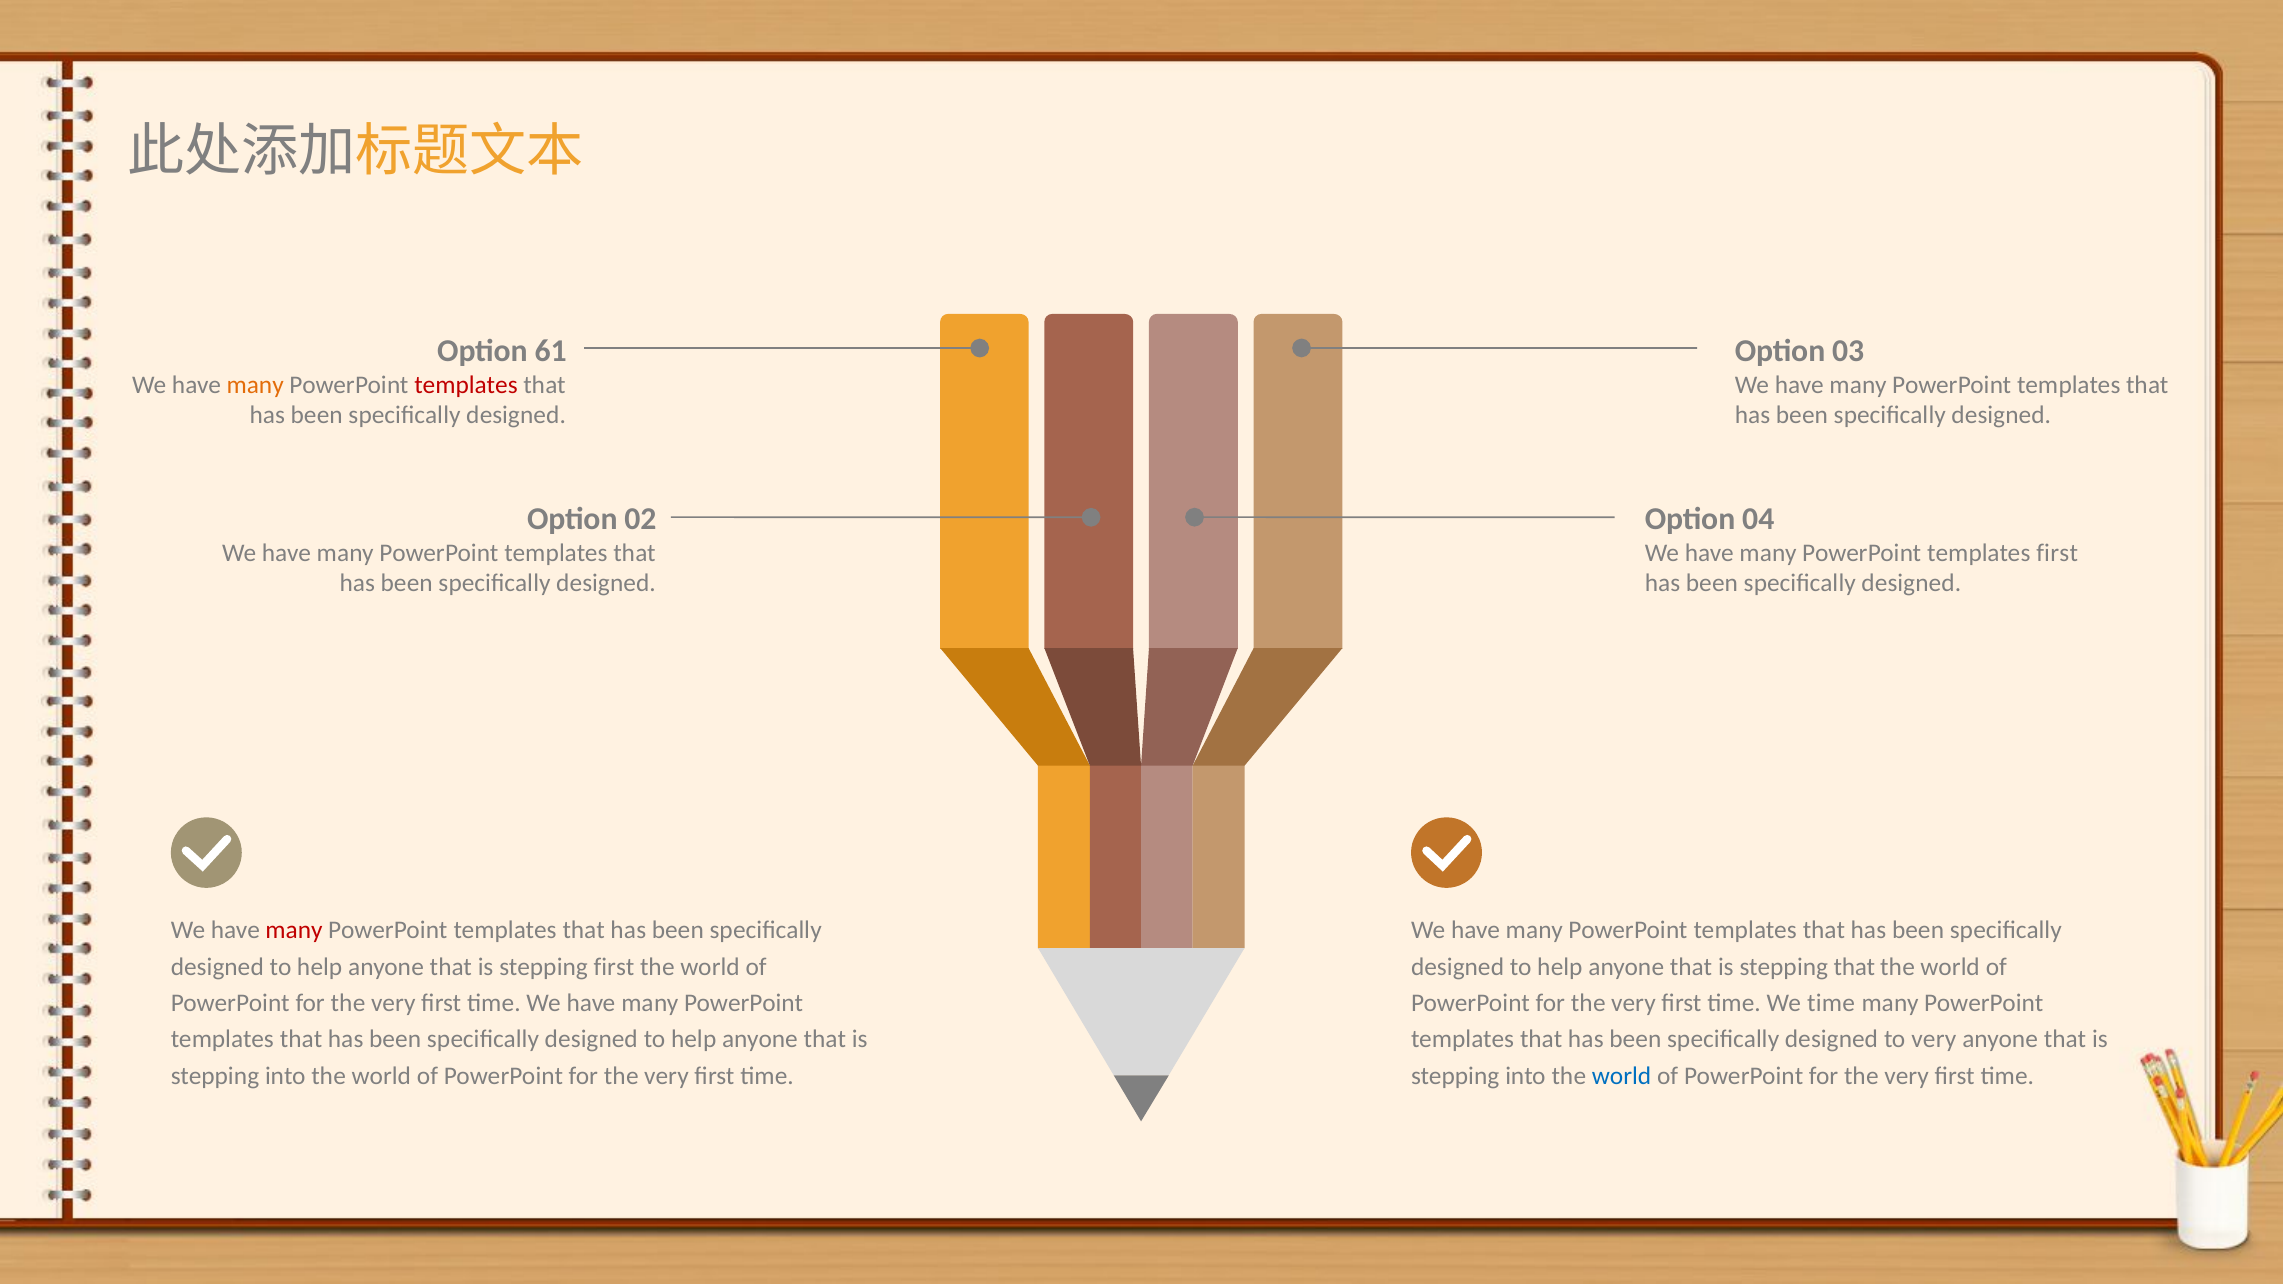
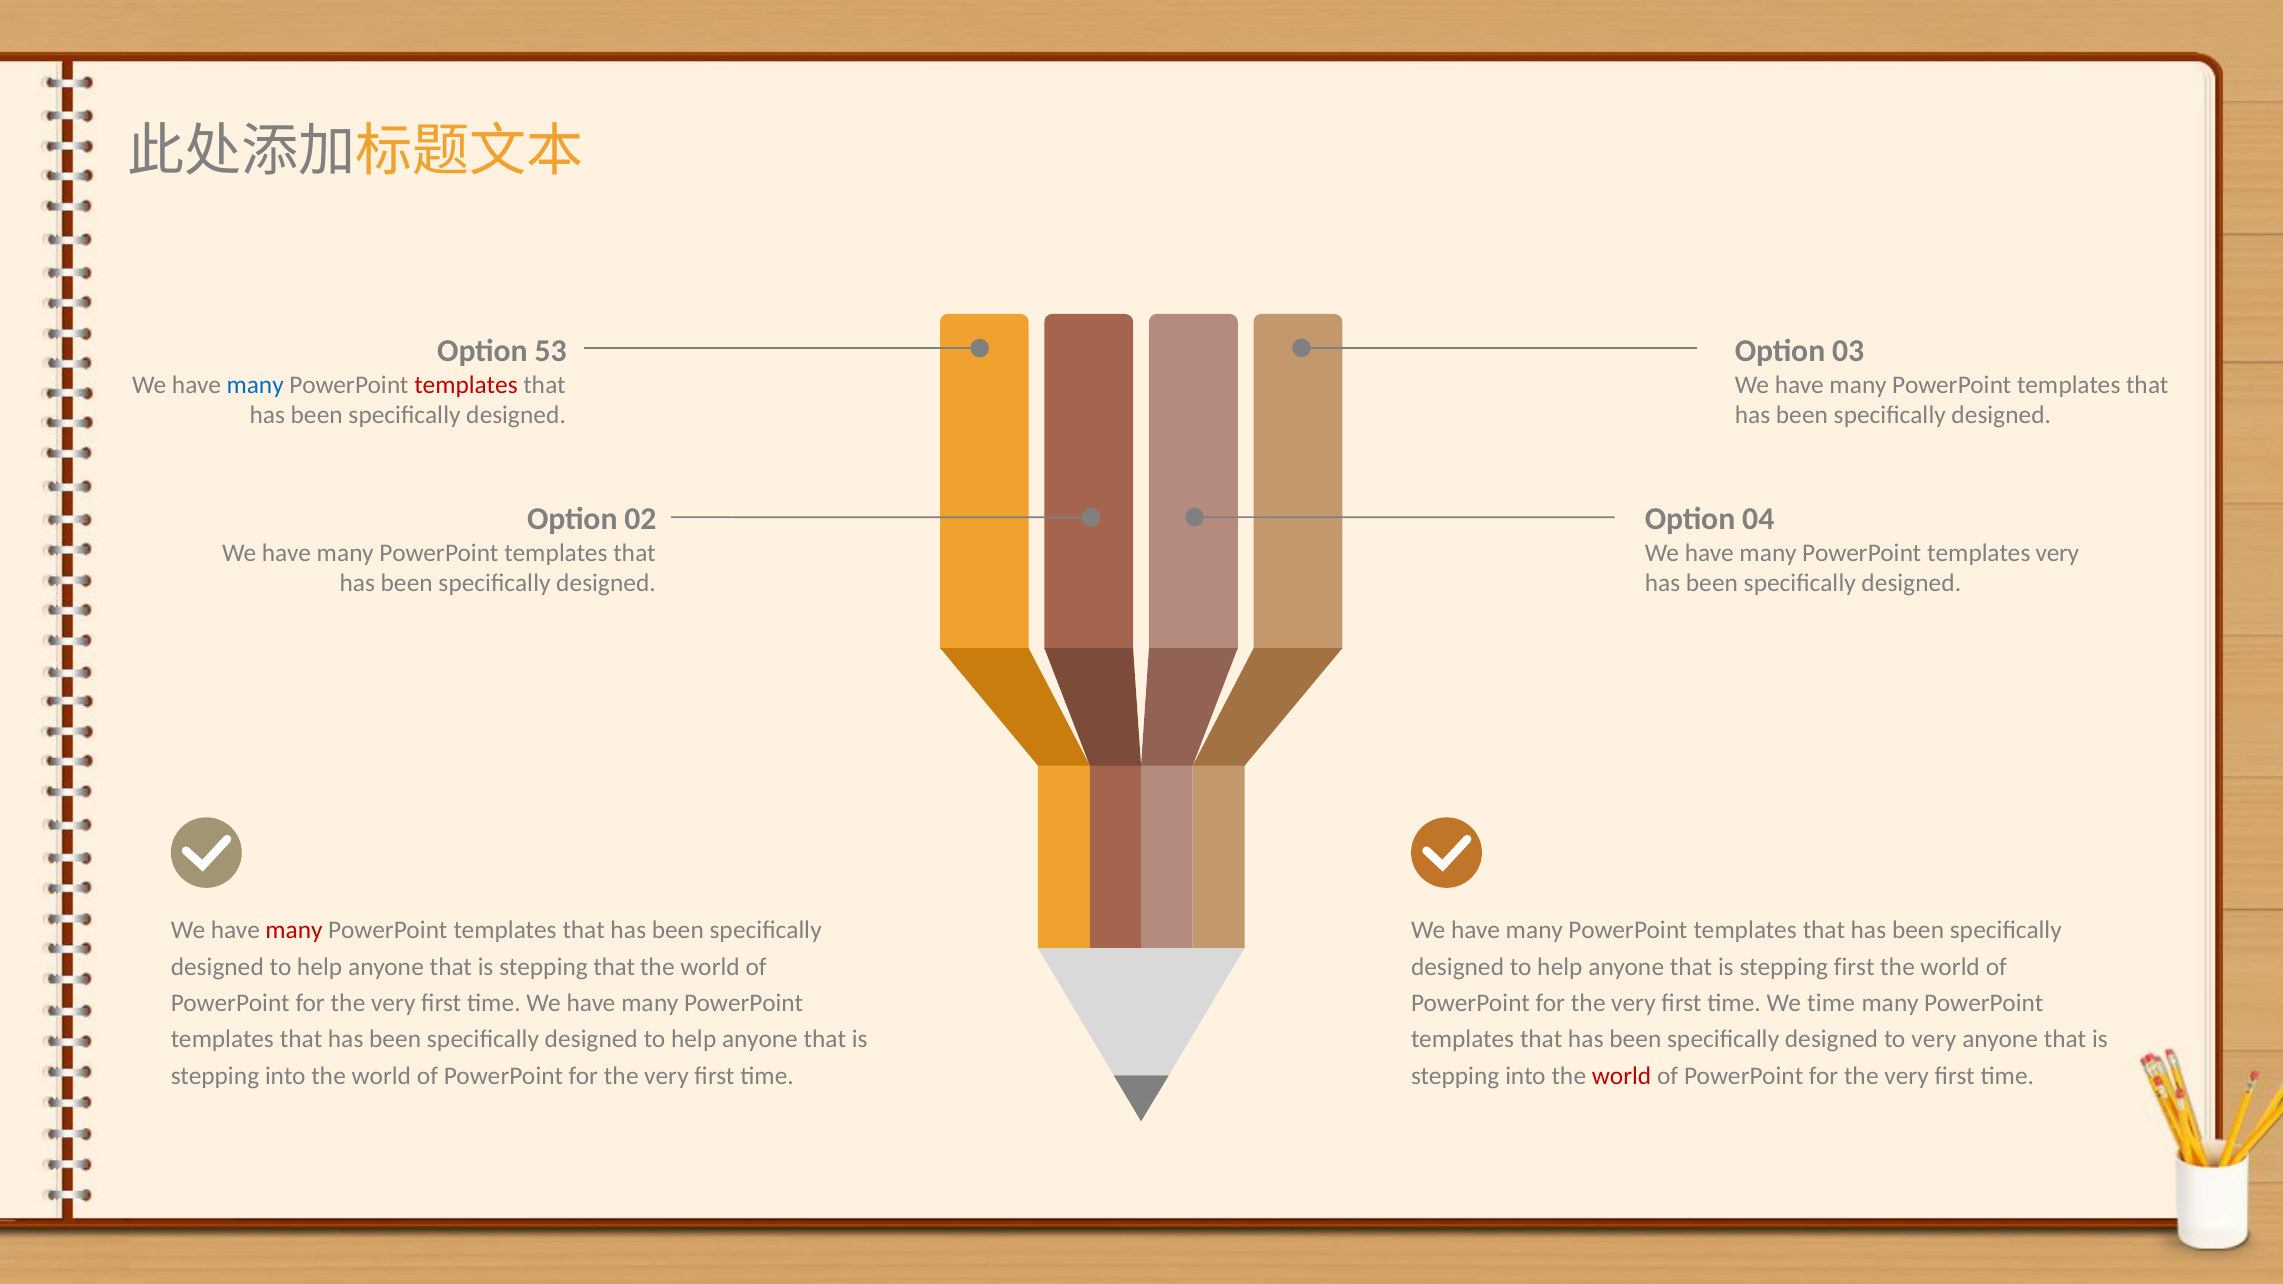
61: 61 -> 53 (551, 351)
many colour: orange -> blue (255, 385)
templates first: first -> very (2057, 553)
stepping first: first -> that (614, 967)
stepping that: that -> first (1854, 967)
world colour: blue -> red (1622, 1076)
